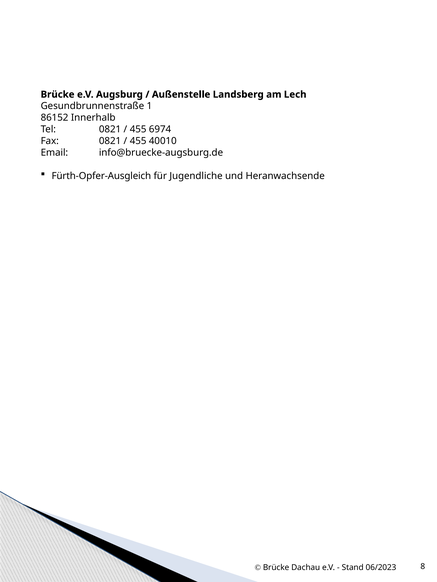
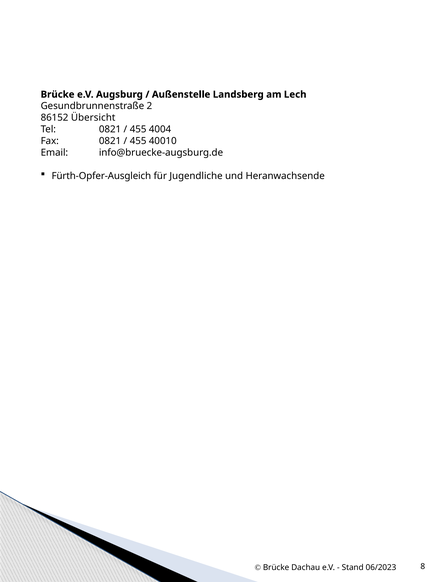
1: 1 -> 2 (149, 106)
Innerhalb: Innerhalb -> Übersicht (93, 118)
6974: 6974 -> 4004 (160, 130)
